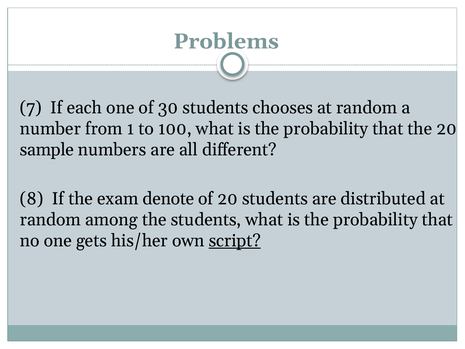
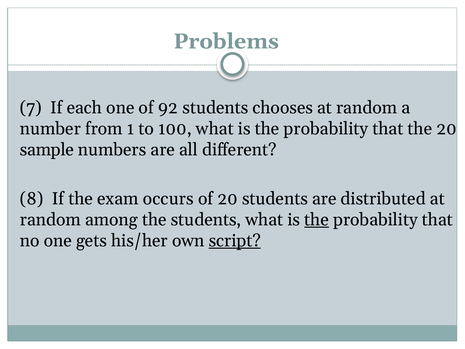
30: 30 -> 92 (168, 108)
denote: denote -> occurs (168, 199)
the underline: none -> present (317, 220)
